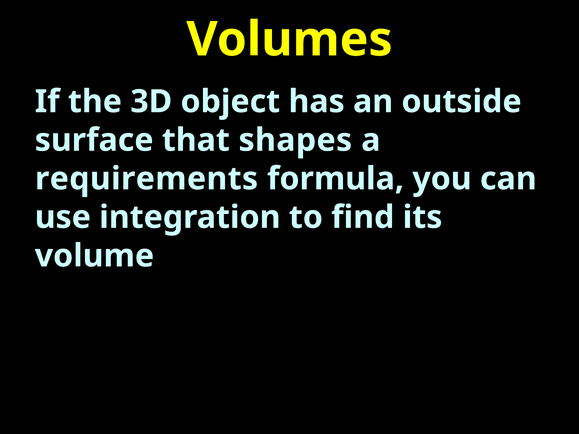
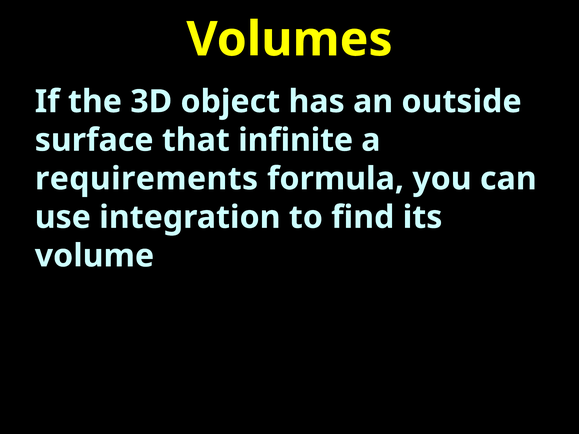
shapes: shapes -> infinite (296, 140)
